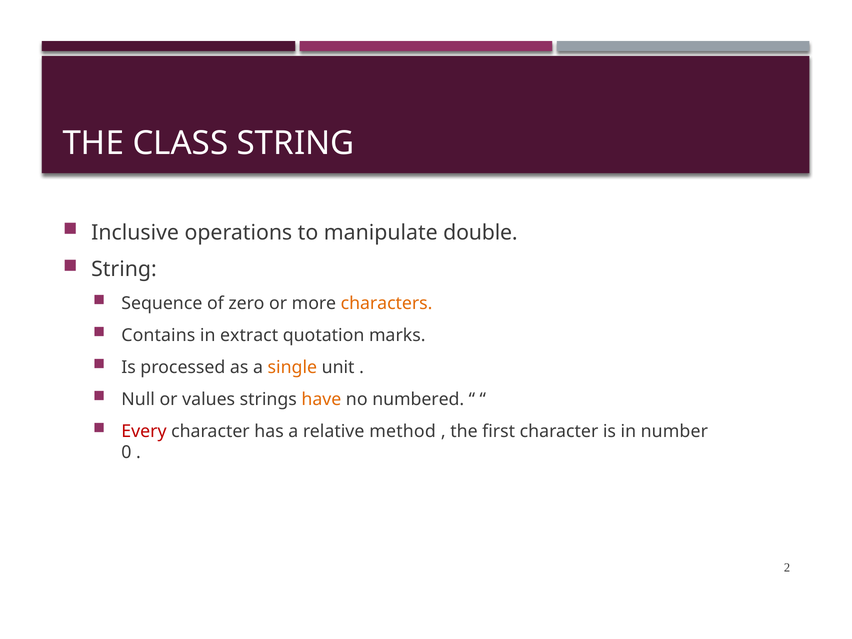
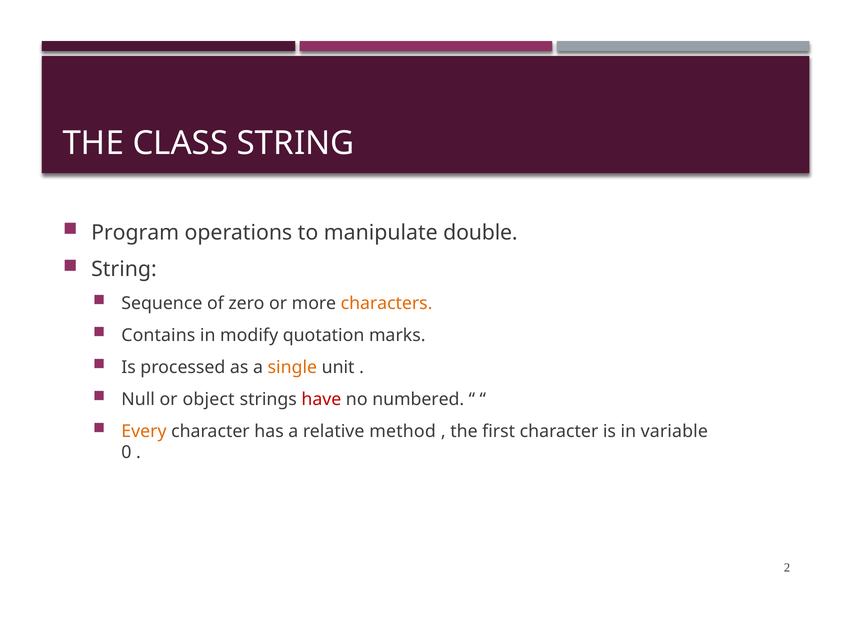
Inclusive: Inclusive -> Program (135, 233)
extract: extract -> modify (249, 335)
values: values -> object (209, 399)
have colour: orange -> red (321, 399)
Every colour: red -> orange (144, 431)
number: number -> variable (674, 431)
